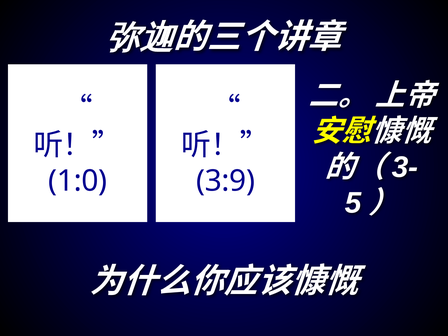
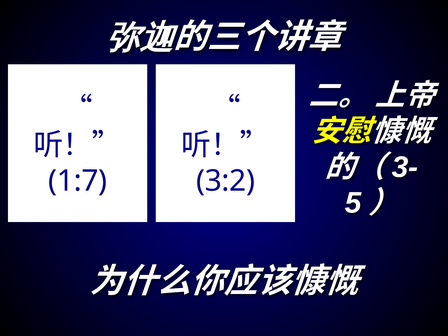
1:0: 1:0 -> 1:7 (78, 181)
3:9: 3:9 -> 3:2 (226, 181)
